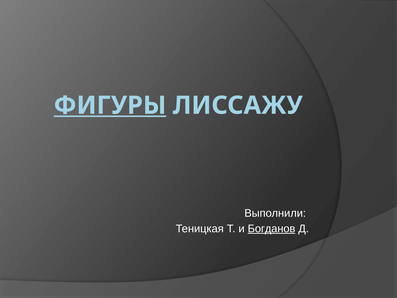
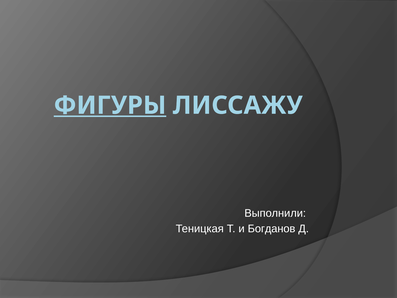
Богданов underline: present -> none (272, 228)
